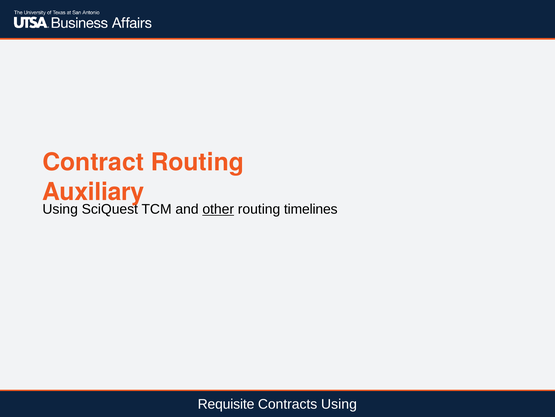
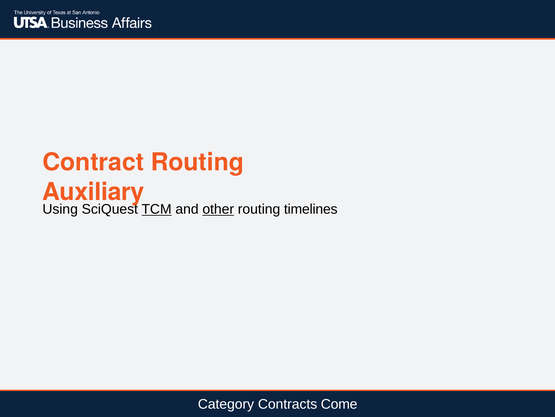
TCM underline: none -> present (157, 209)
Requisite: Requisite -> Category (226, 403)
Contracts Using: Using -> Come (339, 403)
